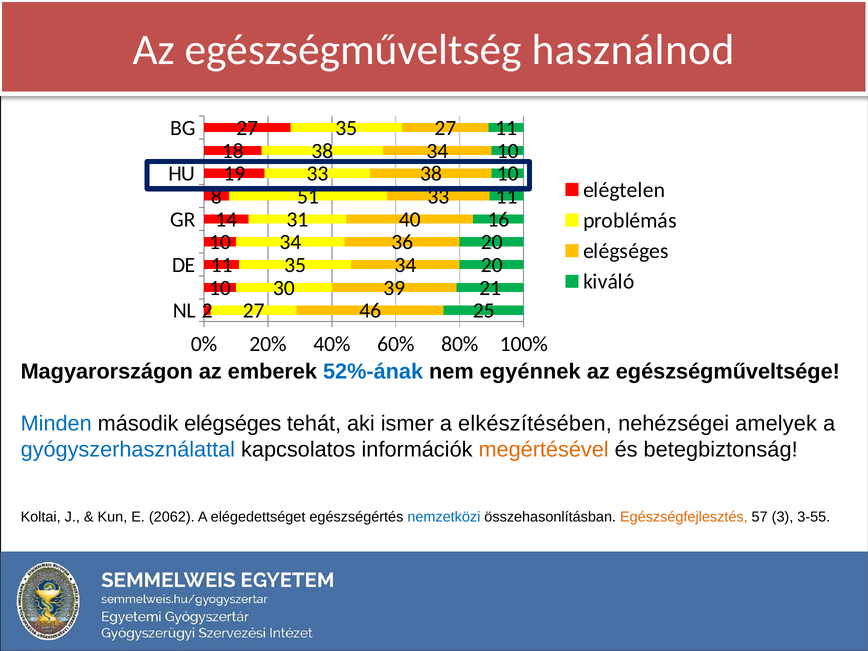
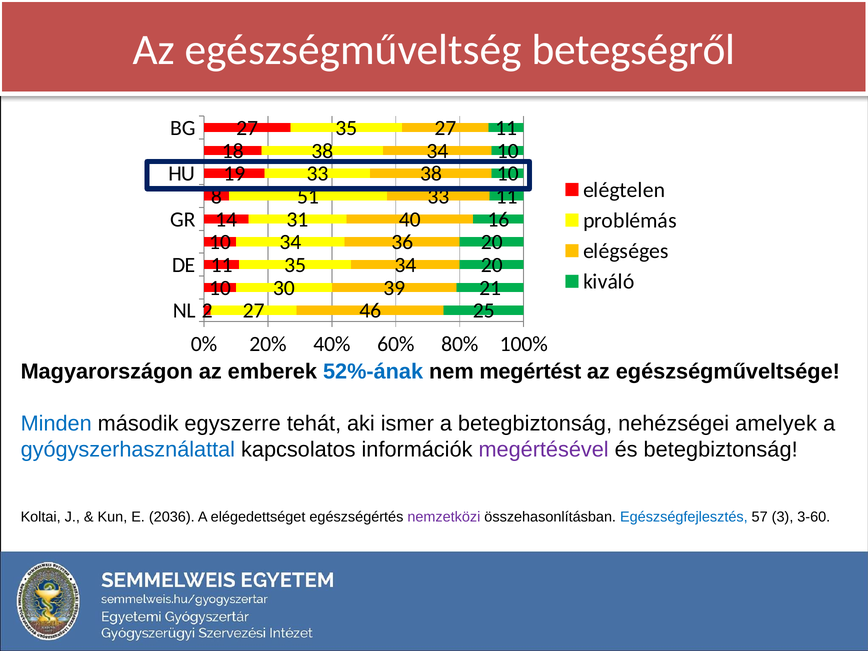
használnod: használnod -> betegségről (633, 50)
egyénnek: egyénnek -> megértést (530, 372)
második elégséges: elégséges -> egyszerre (233, 424)
a elkészítésében: elkészítésében -> betegbiztonság (535, 424)
megértésével colour: orange -> purple (544, 450)
2062: 2062 -> 2036 (172, 517)
nemzetközi colour: blue -> purple (444, 517)
Egészségfejlesztés colour: orange -> blue (684, 517)
3-55: 3-55 -> 3-60 (814, 517)
